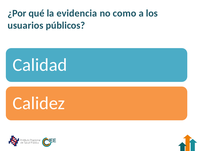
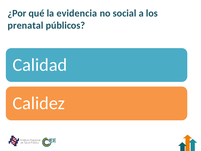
como: como -> social (125, 13)
usuarios: usuarios -> prenatal (25, 25)
